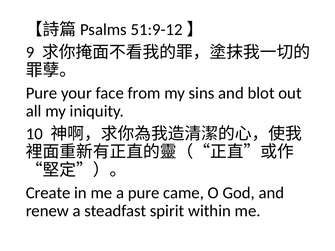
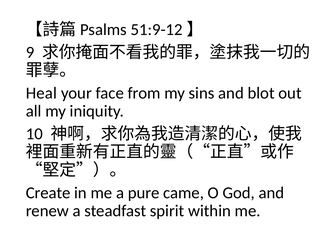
Pure: Pure -> Heal (41, 93)
